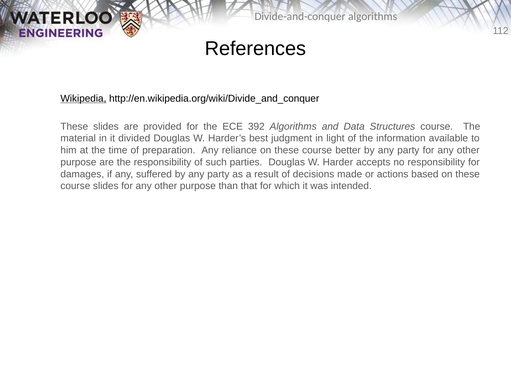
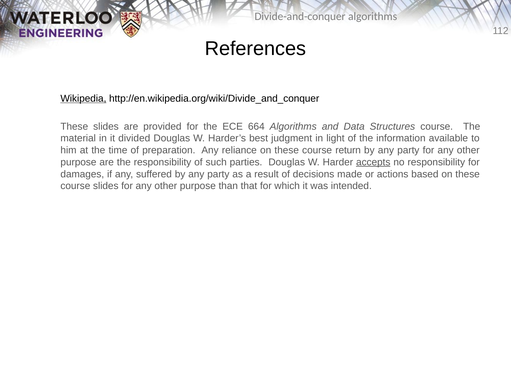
392: 392 -> 664 (256, 126)
better: better -> return (348, 150)
accepts underline: none -> present (373, 162)
